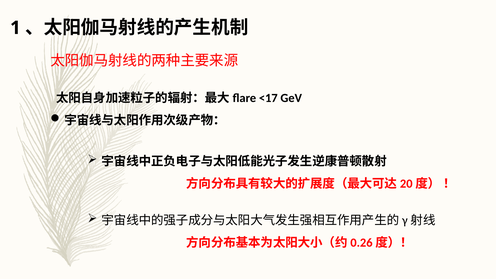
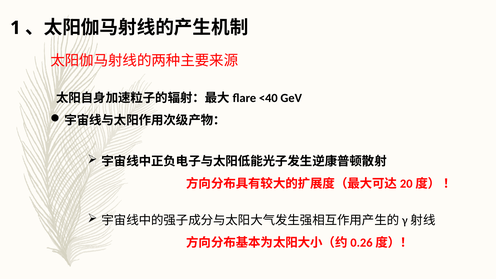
<17: <17 -> <40 (268, 98)
